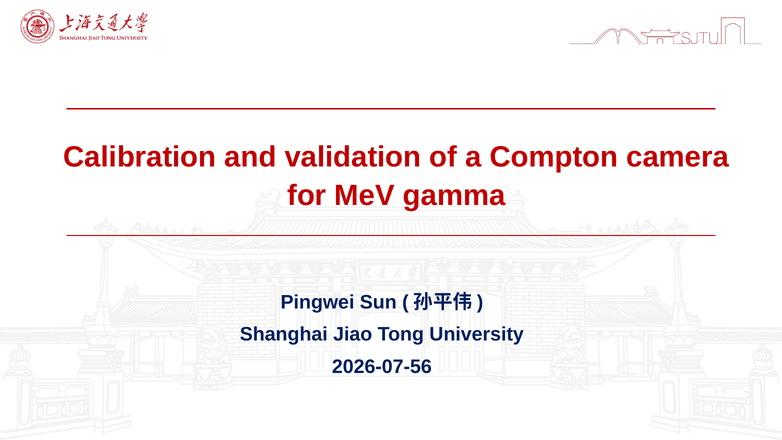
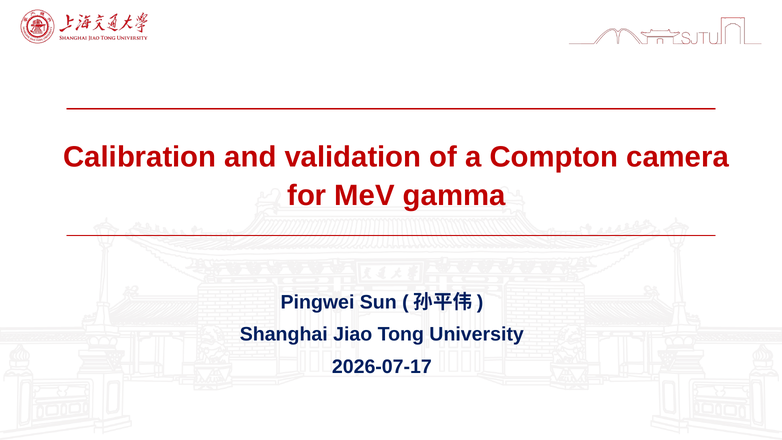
2026-07-56: 2026-07-56 -> 2026-07-17 (382, 367)
